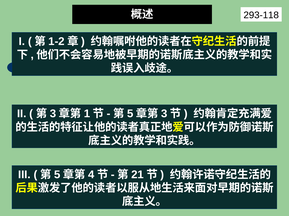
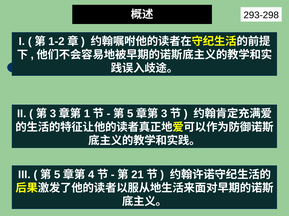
293-118: 293-118 -> 293-298 (261, 15)
